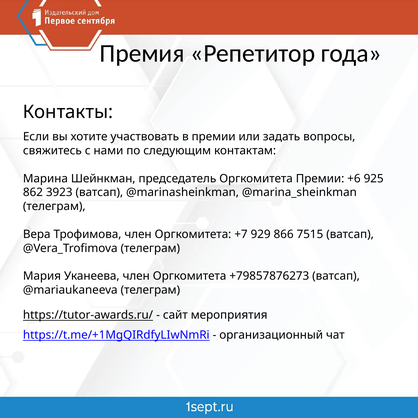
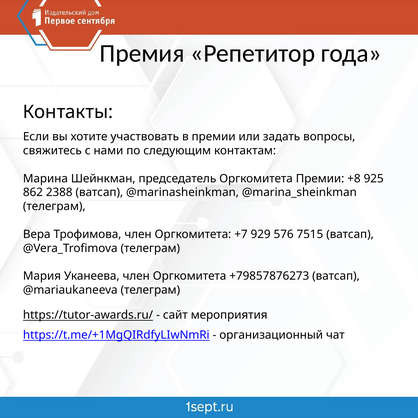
+6: +6 -> +8 (354, 179)
3923: 3923 -> 2388 (59, 192)
866: 866 -> 576 (284, 234)
